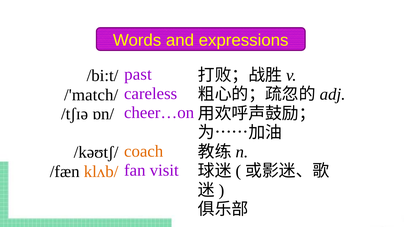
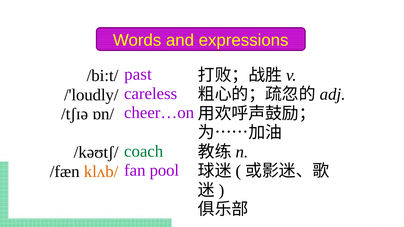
/'match/: /'match/ -> /'loudly/ (91, 95)
coach colour: orange -> green (144, 151)
visit: visit -> pool (164, 171)
